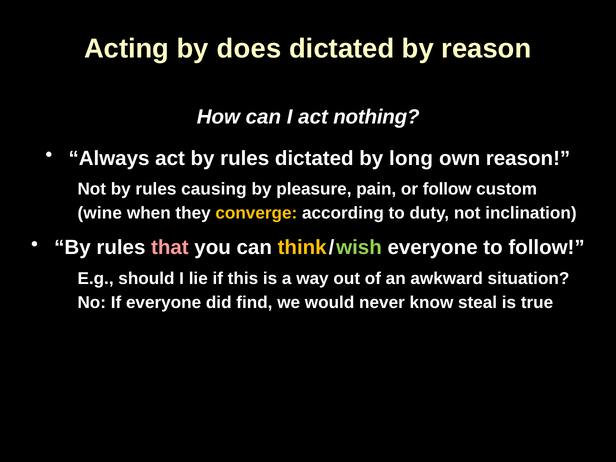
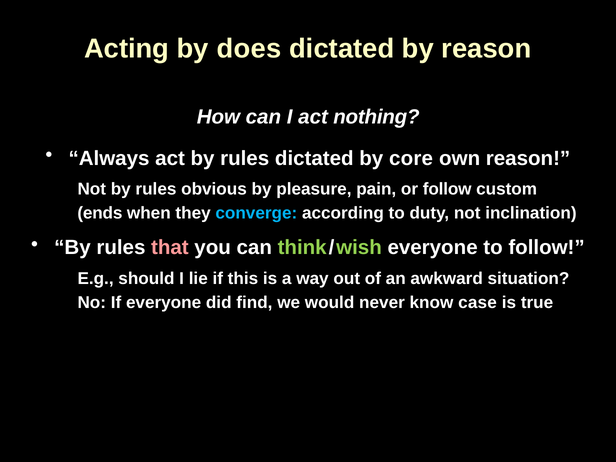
long: long -> core (411, 158)
causing: causing -> obvious (214, 189)
wine: wine -> ends (100, 213)
converge colour: yellow -> light blue (256, 213)
think colour: yellow -> light green (302, 248)
steal: steal -> case (478, 302)
